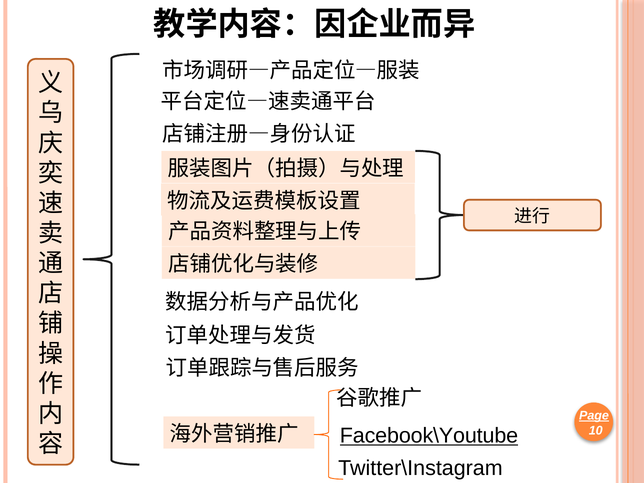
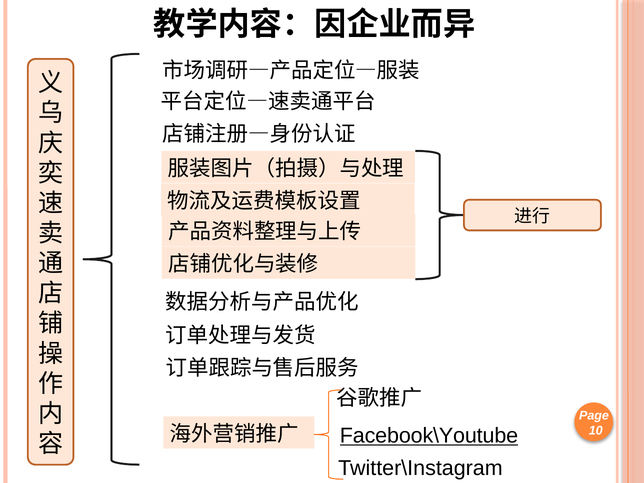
Page underline: present -> none (594, 416)
